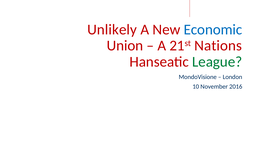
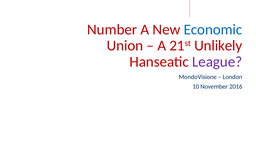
Unlikely: Unlikely -> Number (112, 30)
Nations: Nations -> Unlikely (218, 46)
League colour: green -> purple (217, 62)
